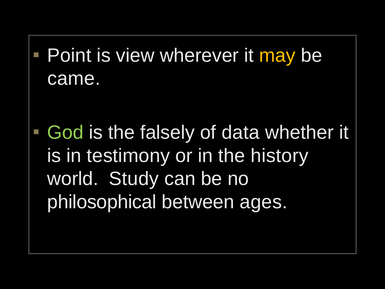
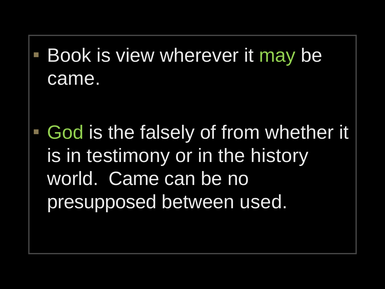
Point: Point -> Book (69, 55)
may colour: yellow -> light green (277, 55)
data: data -> from (241, 132)
world Study: Study -> Came (134, 179)
philosophical: philosophical -> presupposed (102, 202)
ages: ages -> used (264, 202)
